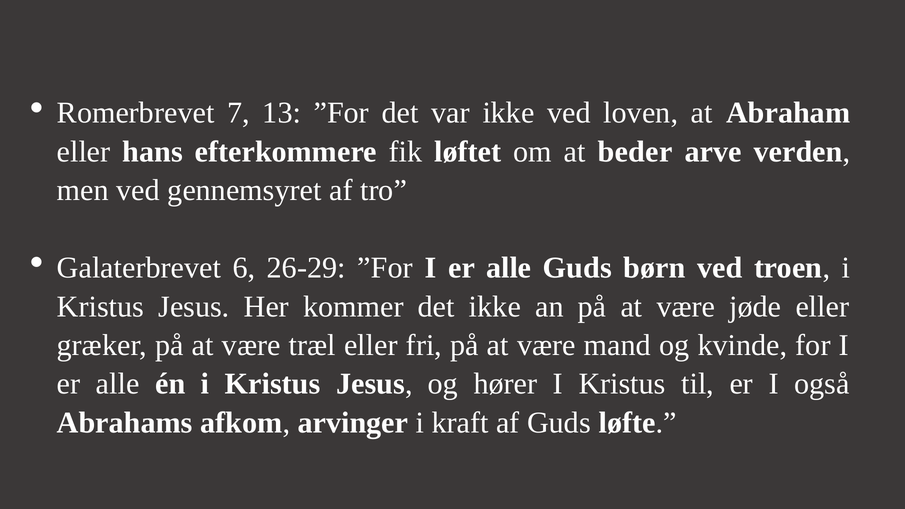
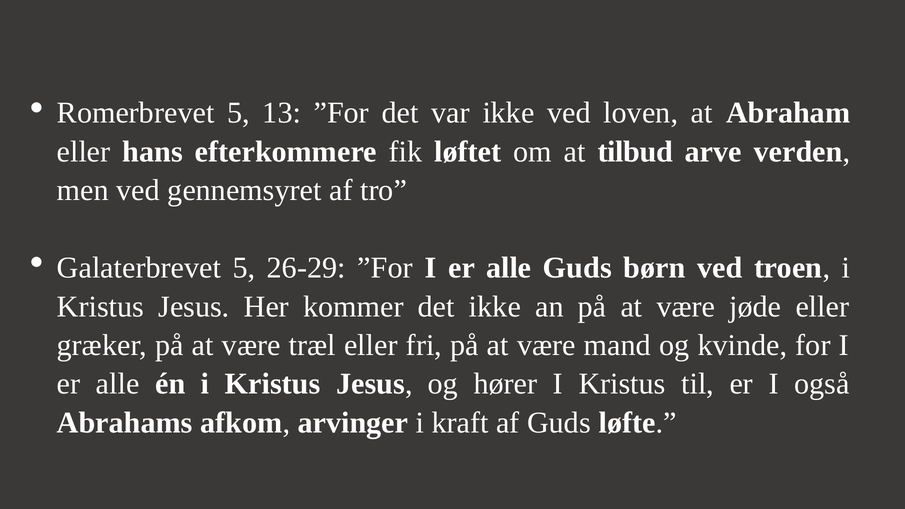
Romerbrevet 7: 7 -> 5 (238, 113)
beder: beder -> tilbud (635, 152)
Galaterbrevet 6: 6 -> 5 (244, 268)
